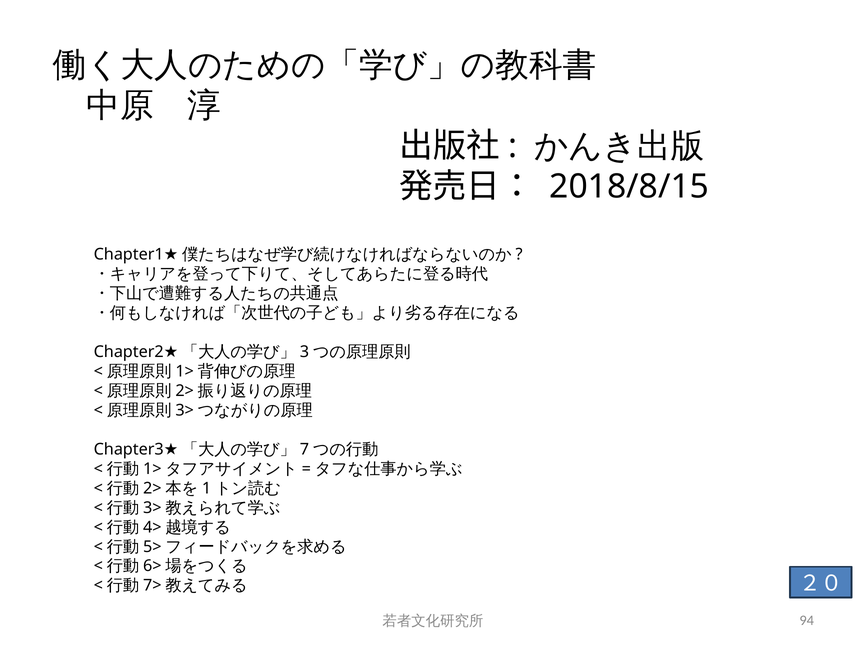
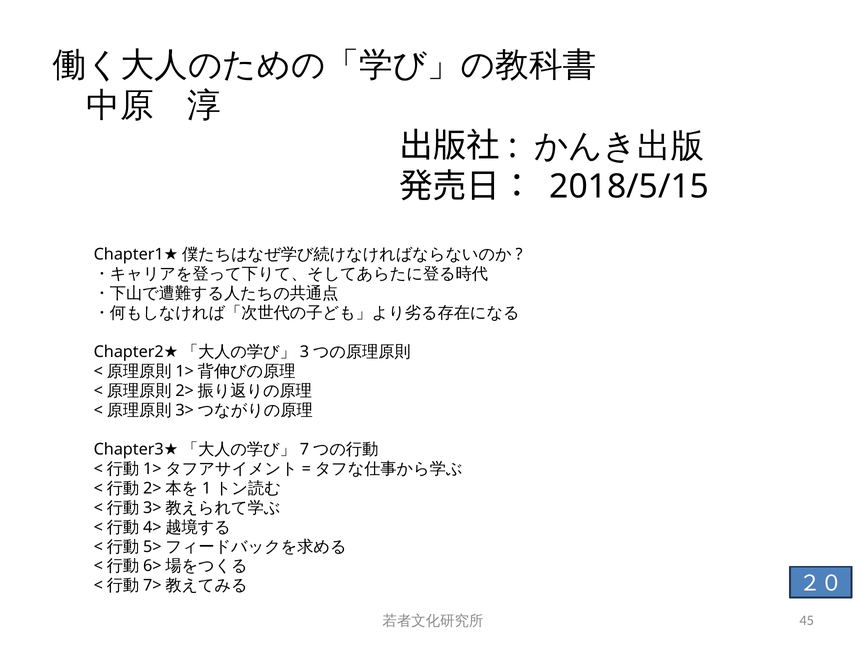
2018/8/15: 2018/8/15 -> 2018/5/15 (629, 186)
94: 94 -> 45 (807, 620)
